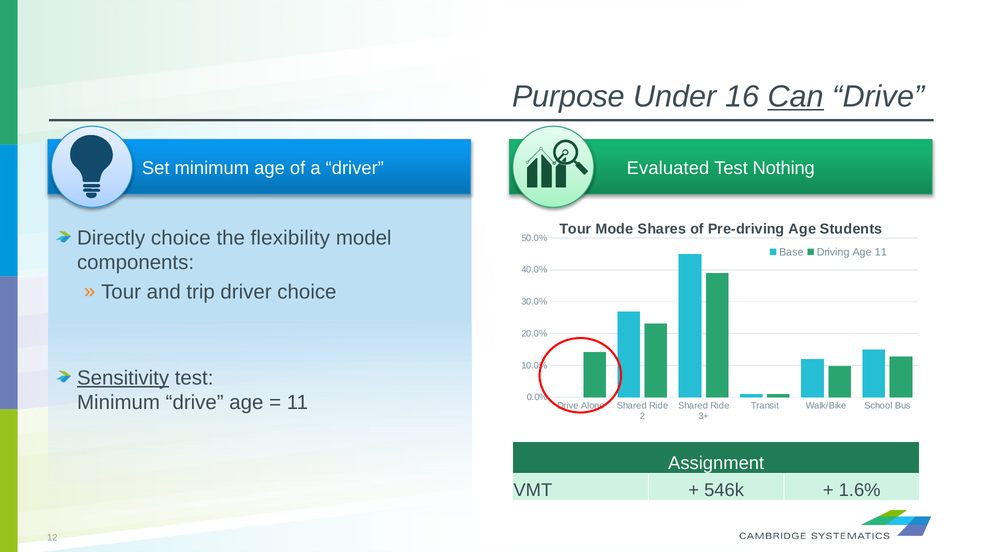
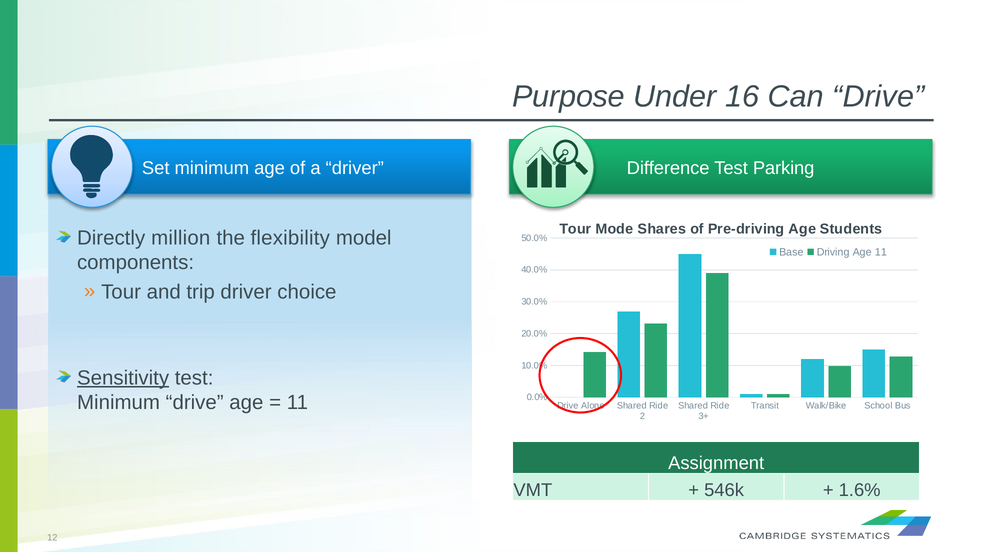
Can underline: present -> none (796, 97)
Evaluated: Evaluated -> Difference (668, 168)
Nothing: Nothing -> Parking (784, 168)
Directly choice: choice -> million (181, 238)
